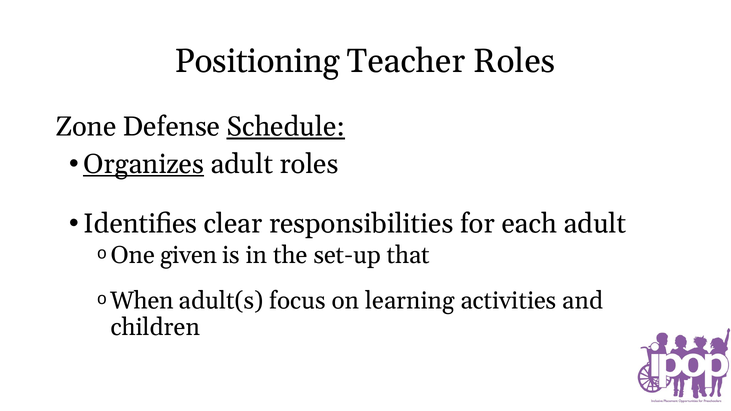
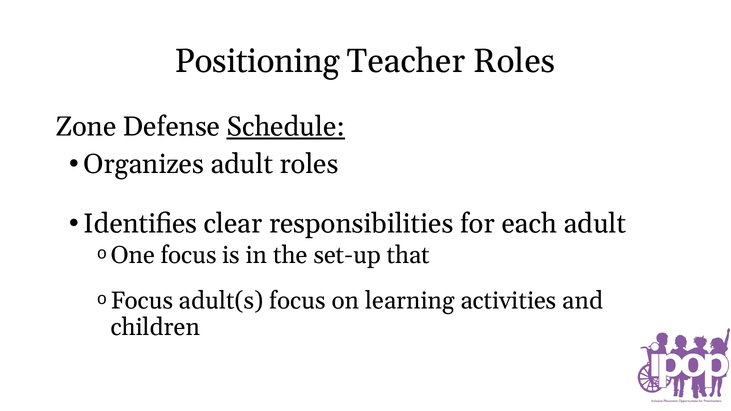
Organizes underline: present -> none (144, 164)
One given: given -> focus (189, 256)
When: When -> Focus (142, 301)
